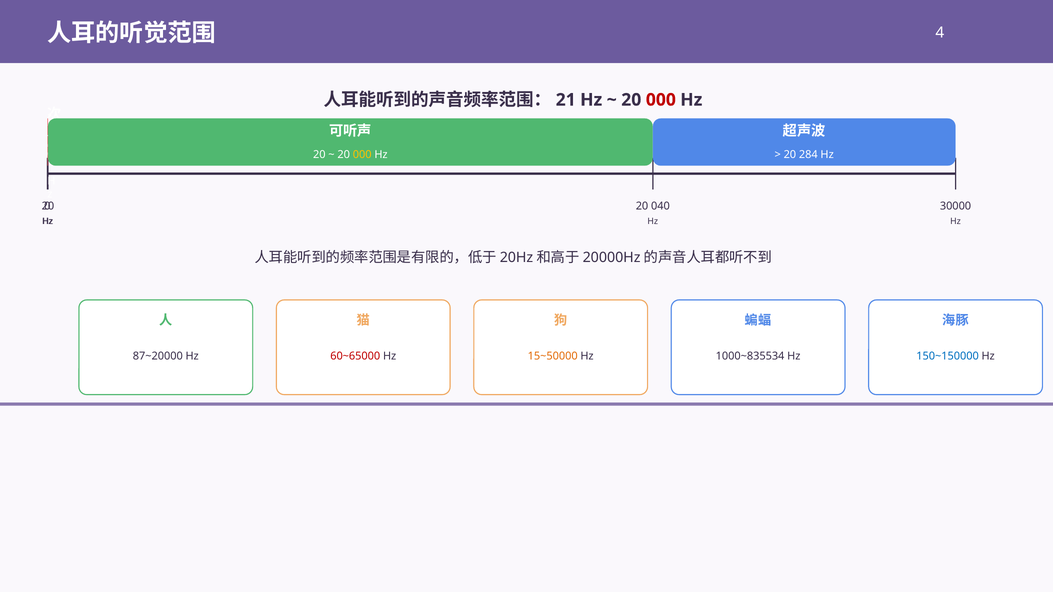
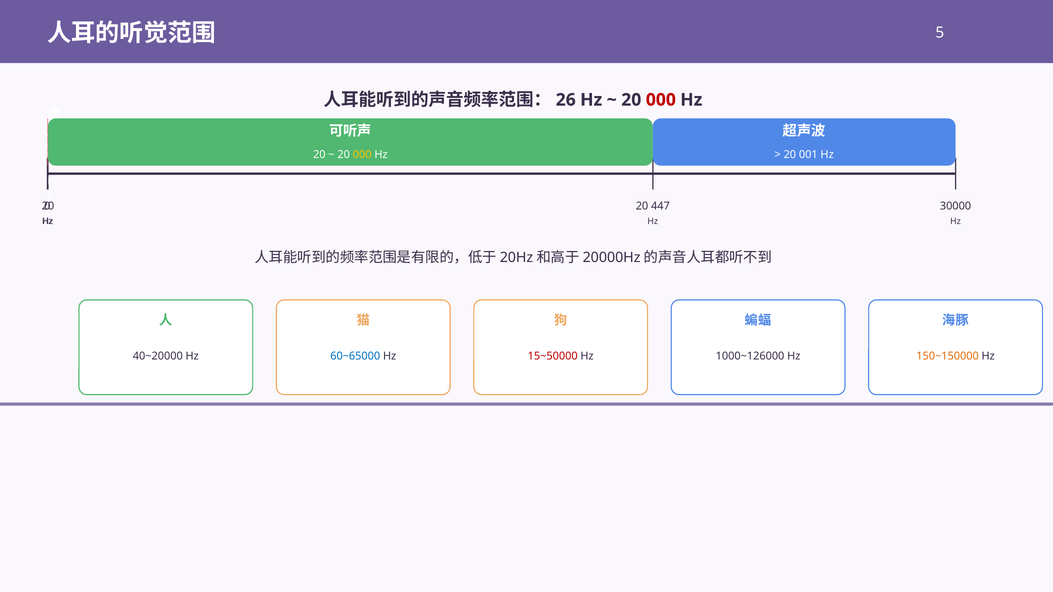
4: 4 -> 5 (940, 33)
21: 21 -> 26 (566, 100)
284: 284 -> 001 (808, 155)
040: 040 -> 447 (660, 206)
87~20000: 87~20000 -> 40~20000 (158, 356)
60~65000 colour: red -> blue (355, 356)
15~50000 colour: orange -> red (553, 356)
1000~835534: 1000~835534 -> 1000~126000 (750, 356)
150~150000 colour: blue -> orange (948, 356)
